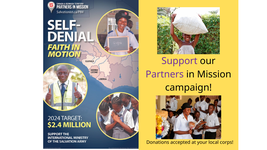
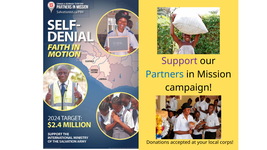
Partners colour: purple -> blue (165, 74)
